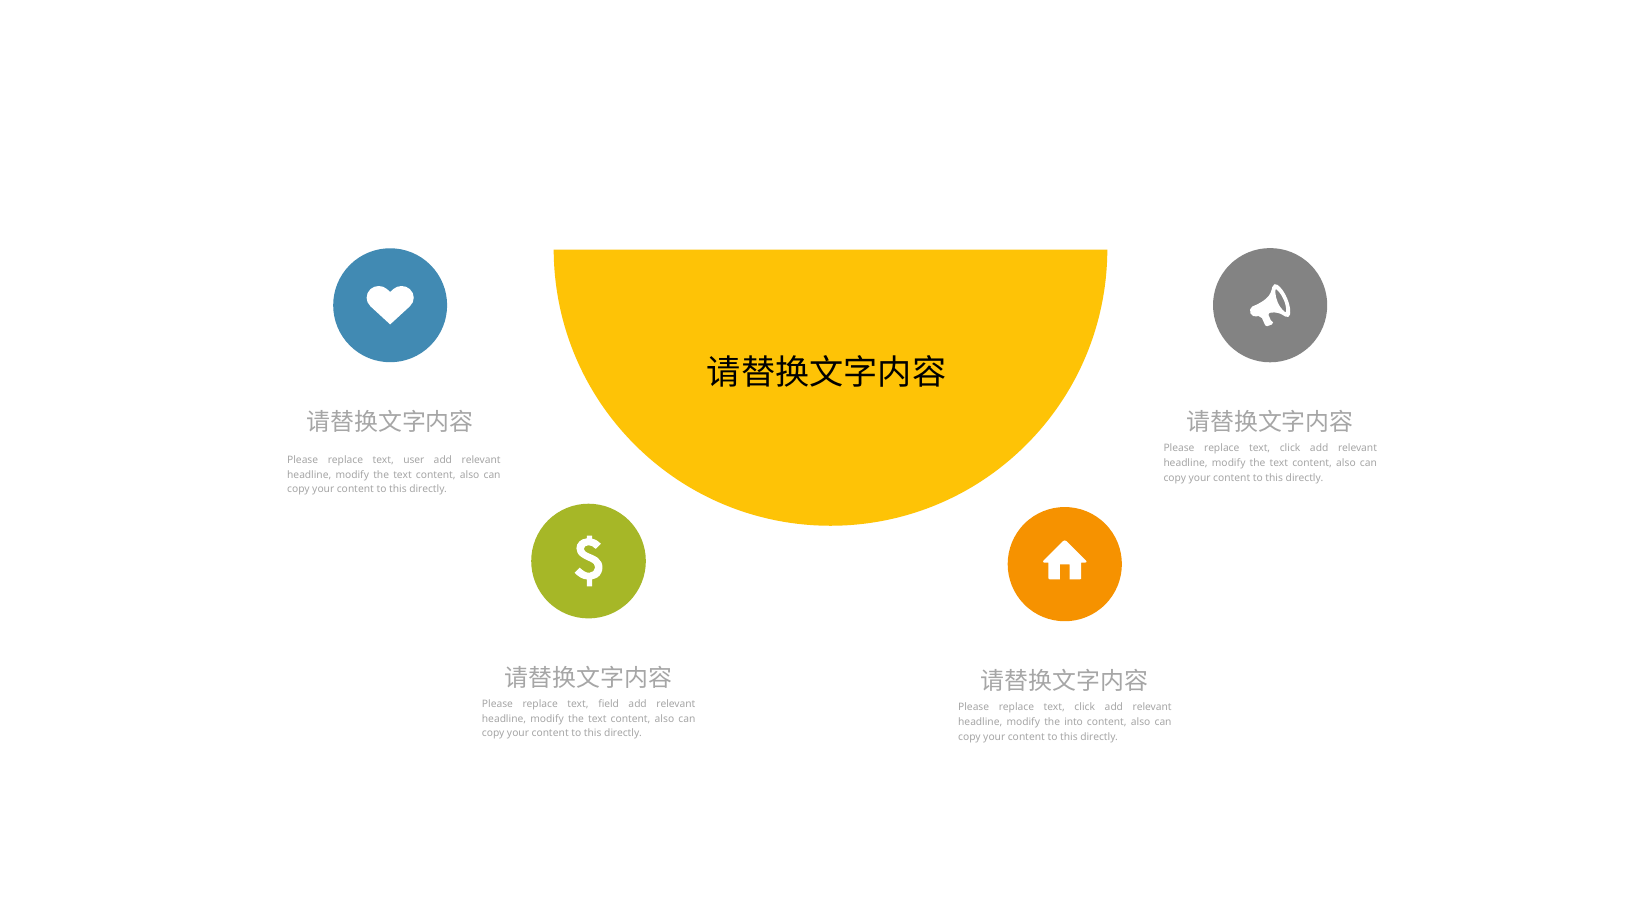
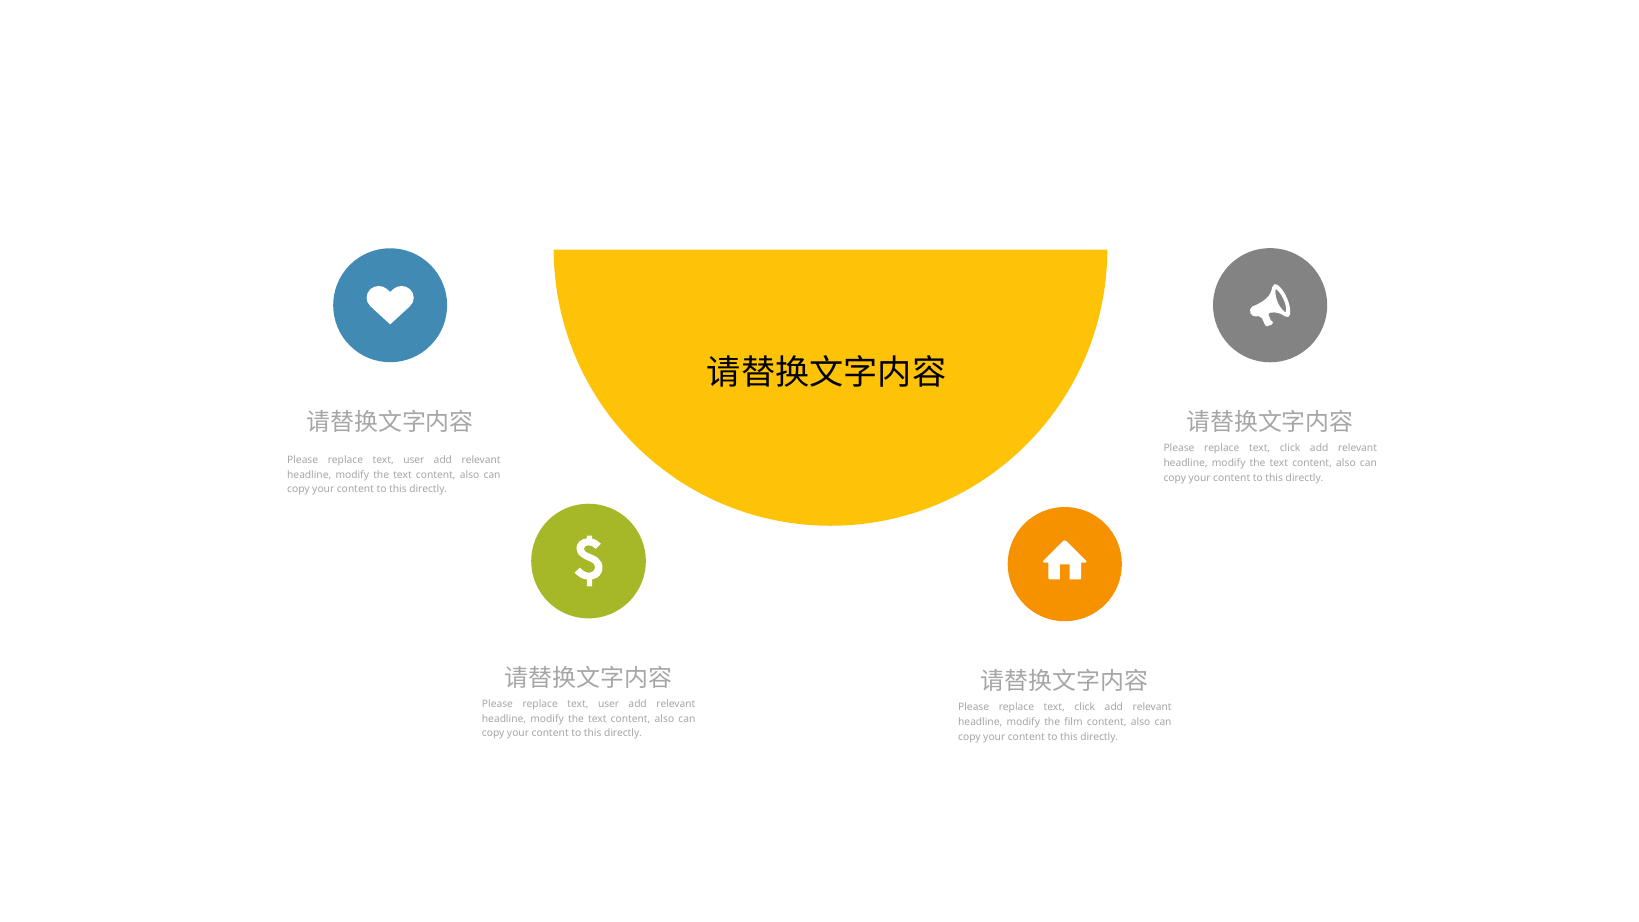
field: field -> user (609, 704)
into: into -> film (1074, 722)
